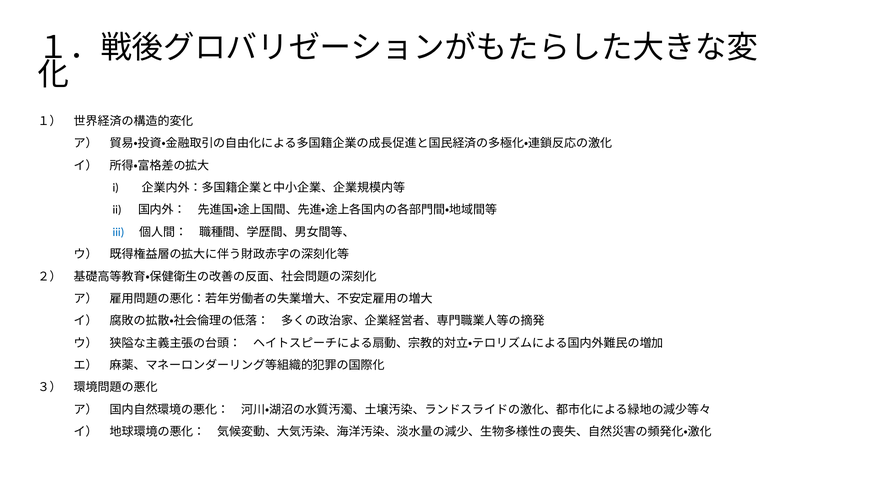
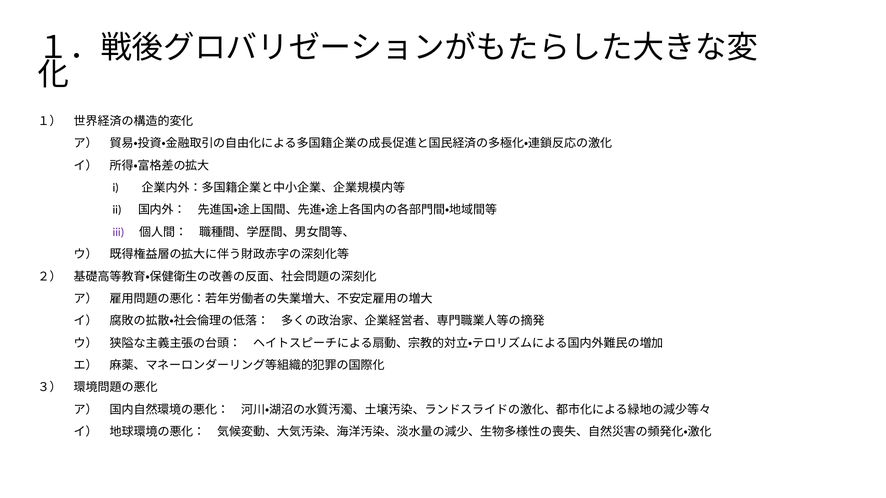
iii colour: blue -> purple (118, 232)
